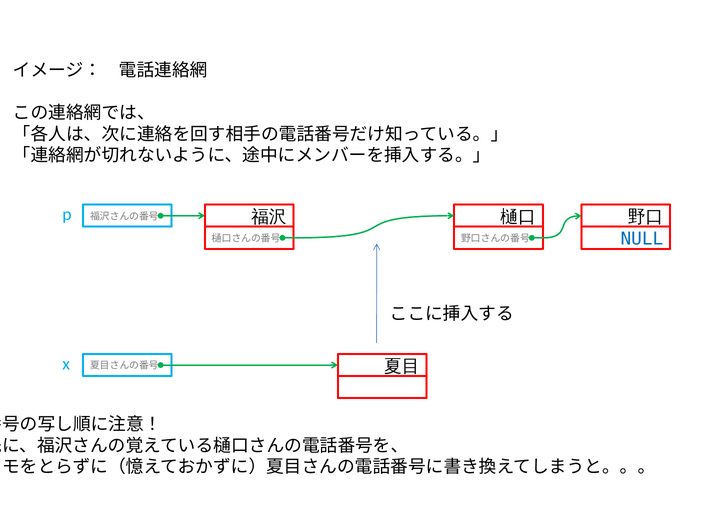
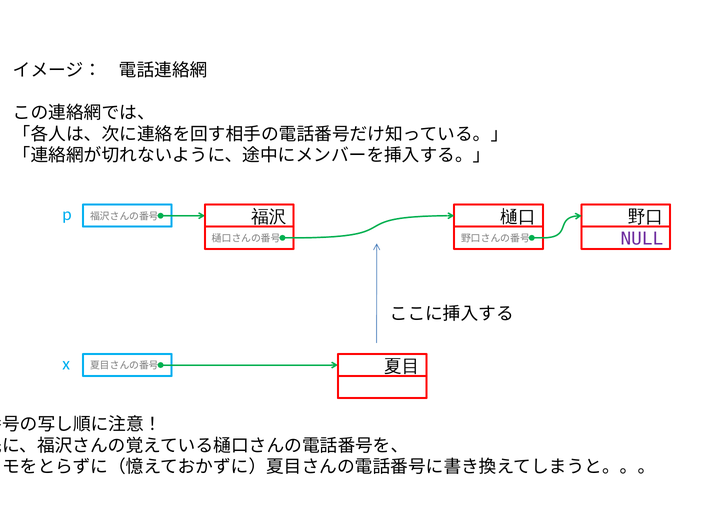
NULL colour: blue -> purple (642, 239)
